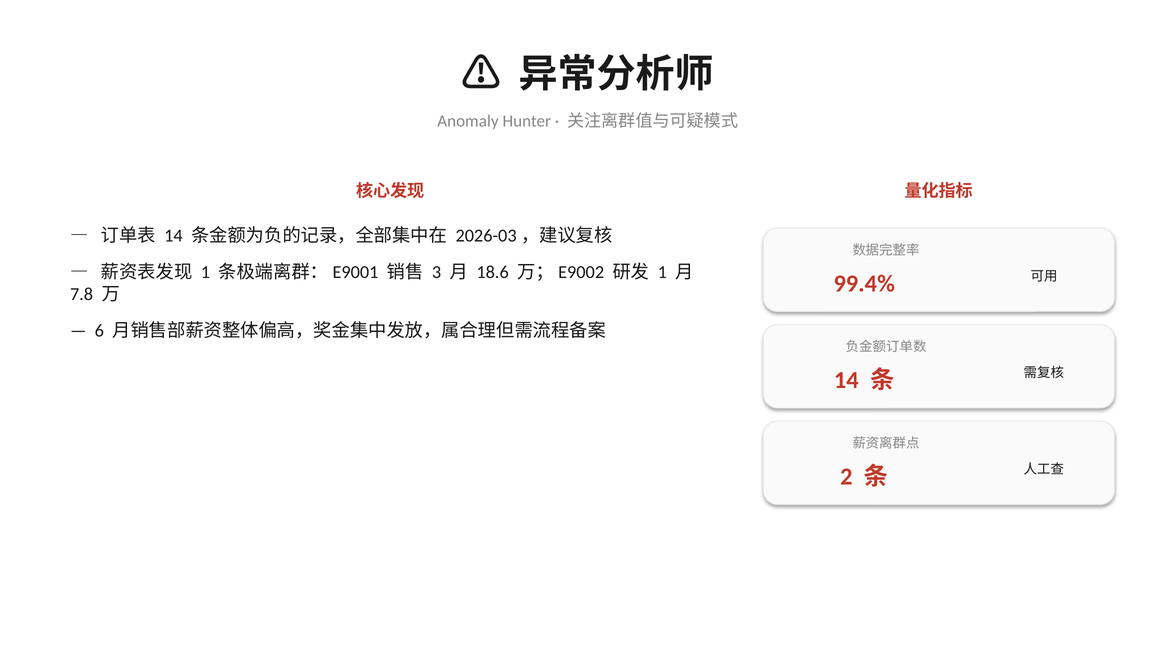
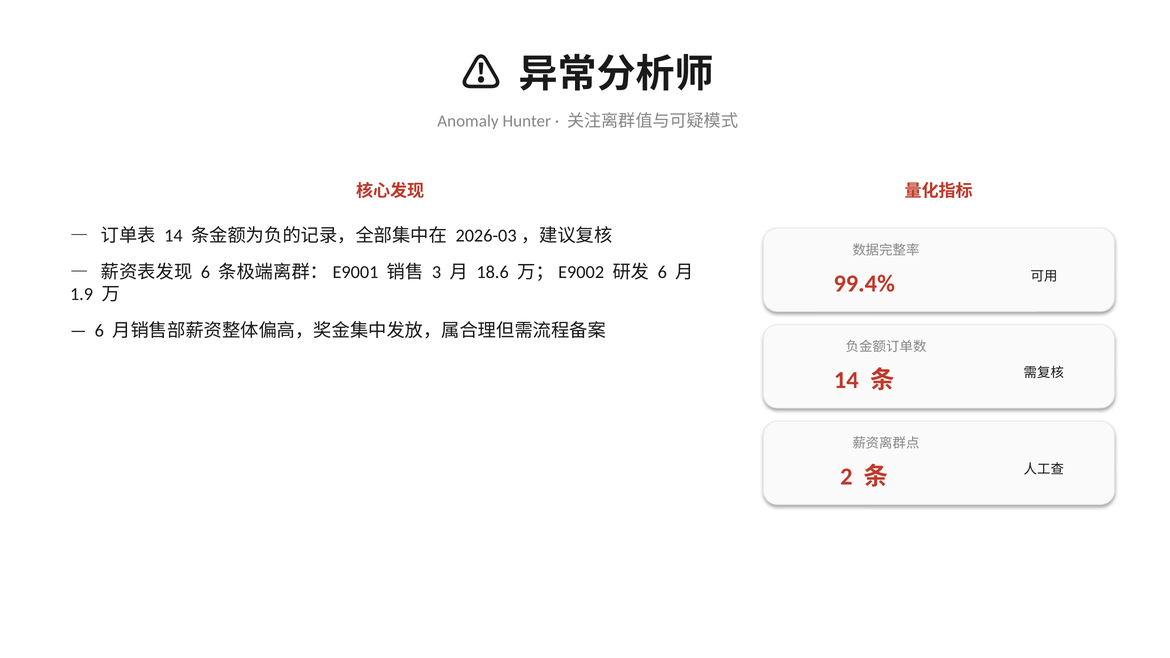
1: 1 -> 6 (205, 272)
1: 1 -> 6 (662, 272)
7.8: 7.8 -> 1.9 (82, 294)
